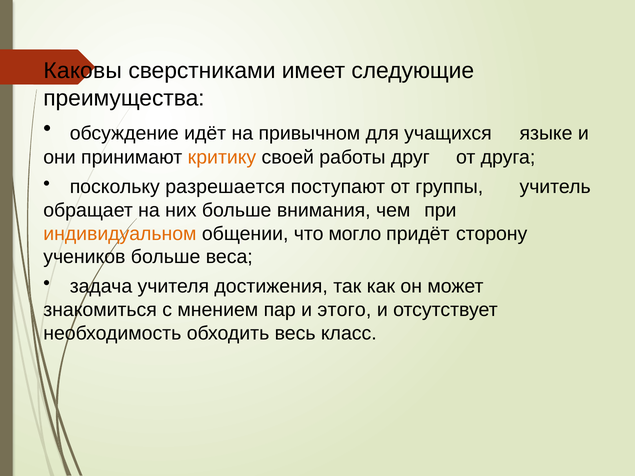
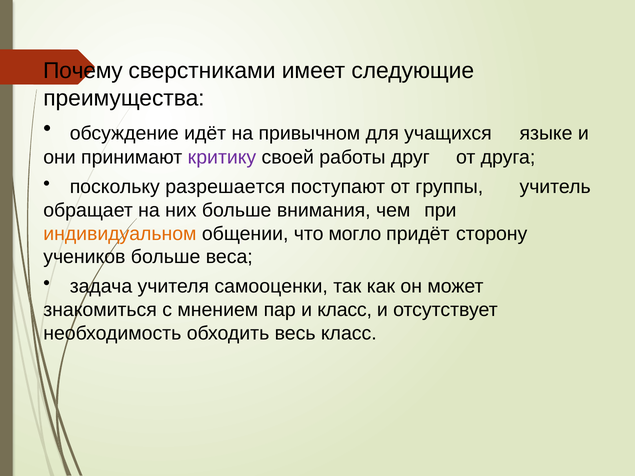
Каковы: Каковы -> Почему (83, 71)
критику colour: orange -> purple (222, 158)
достижения: достижения -> самооценки (271, 286)
и этого: этого -> класс (345, 310)
